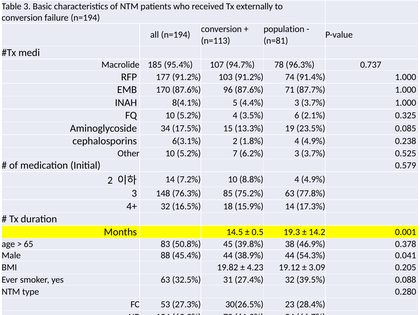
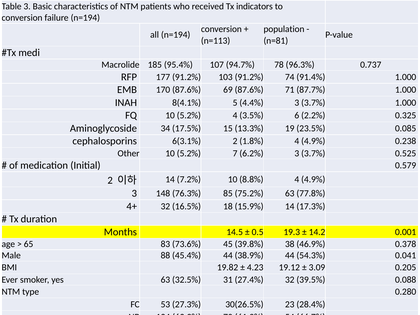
externally: externally -> indicators (255, 6)
96: 96 -> 69 (228, 90)
2.1%: 2.1% -> 2.2% (313, 115)
50.8%: 50.8% -> 73.6% (187, 244)
